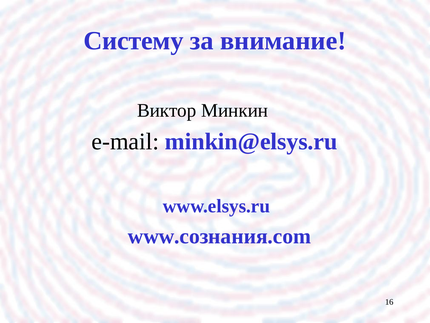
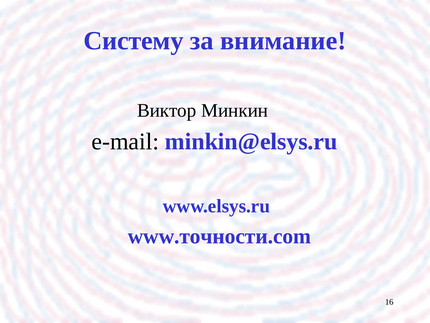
www.сознания.com: www.сознания.com -> www.точности.com (219, 236)
